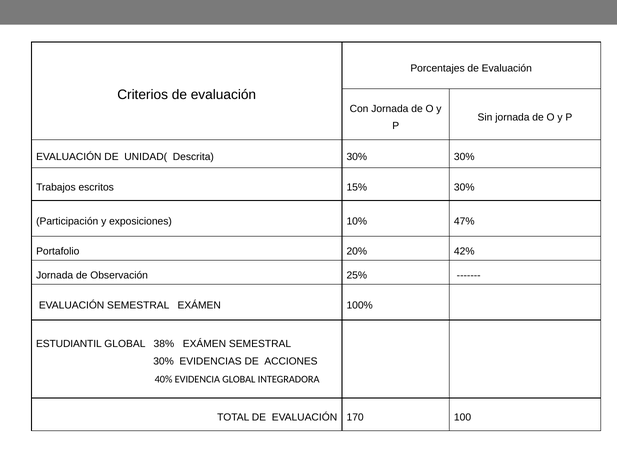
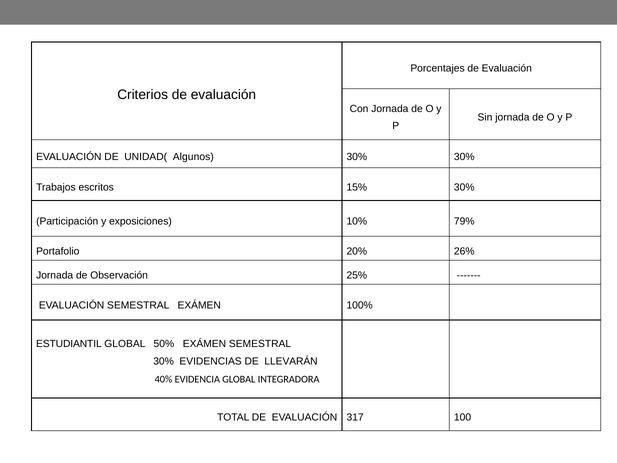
Descrita: Descrita -> Algunos (193, 157)
47%: 47% -> 79% (464, 221)
42%: 42% -> 26% (464, 251)
38%: 38% -> 50% (164, 344)
ACCIONES: ACCIONES -> LLEVARÁN (291, 361)
170: 170 -> 317 (355, 417)
